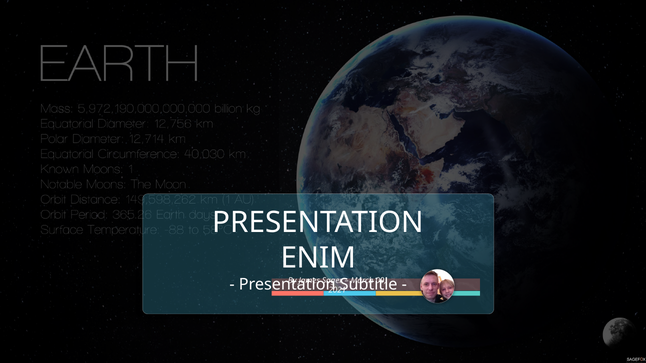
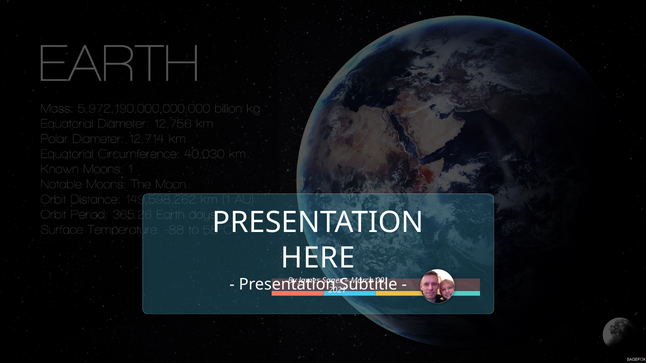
ENIM: ENIM -> HERE (318, 258)
